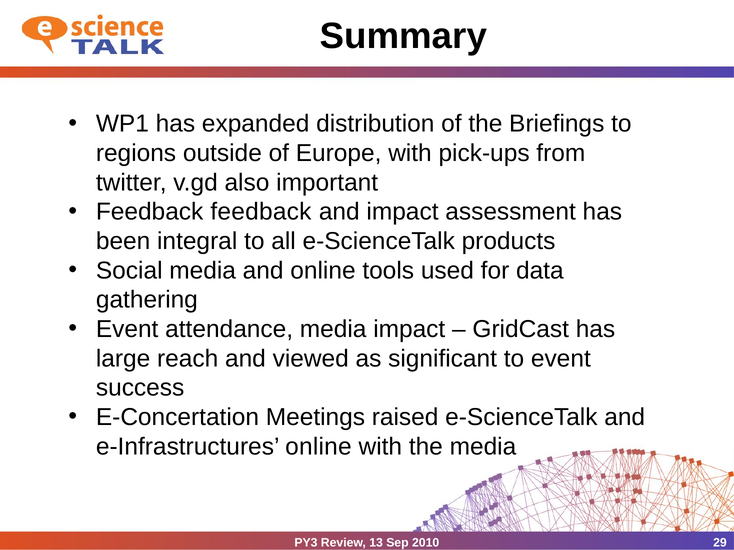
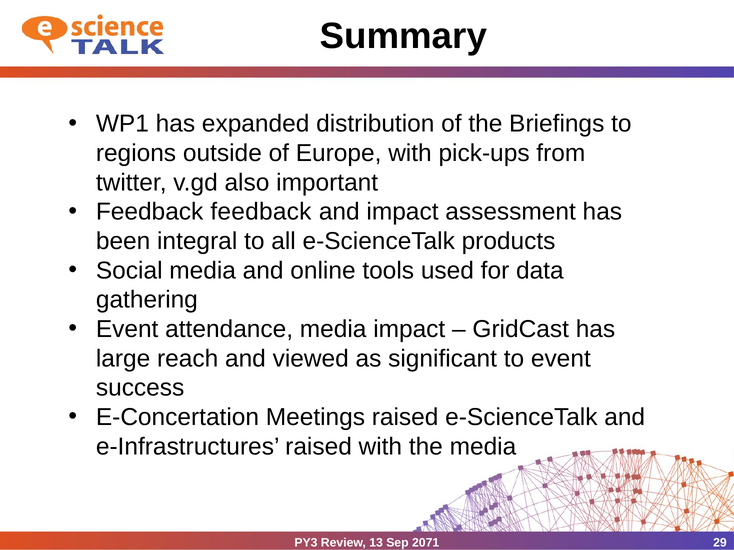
e-Infrastructures online: online -> raised (319, 447)
2010: 2010 -> 2071 (426, 543)
